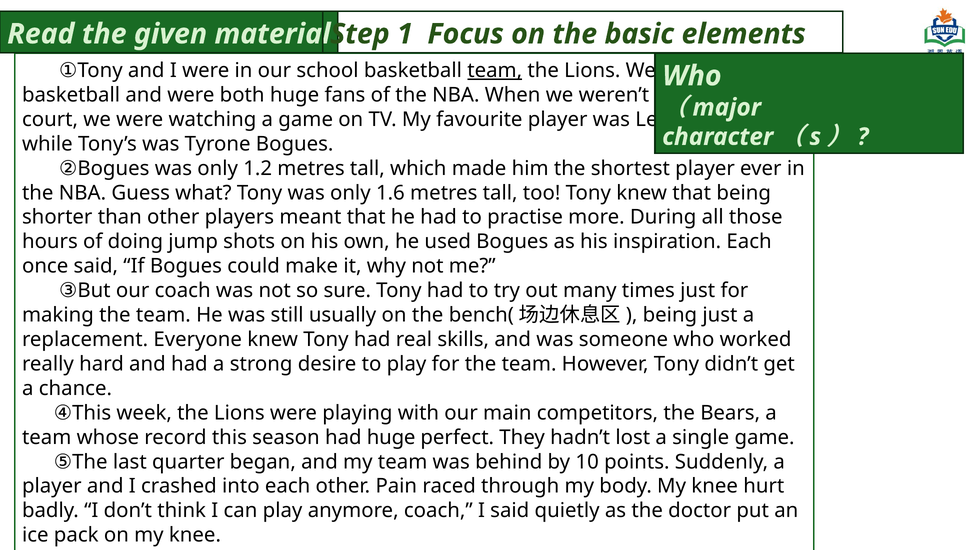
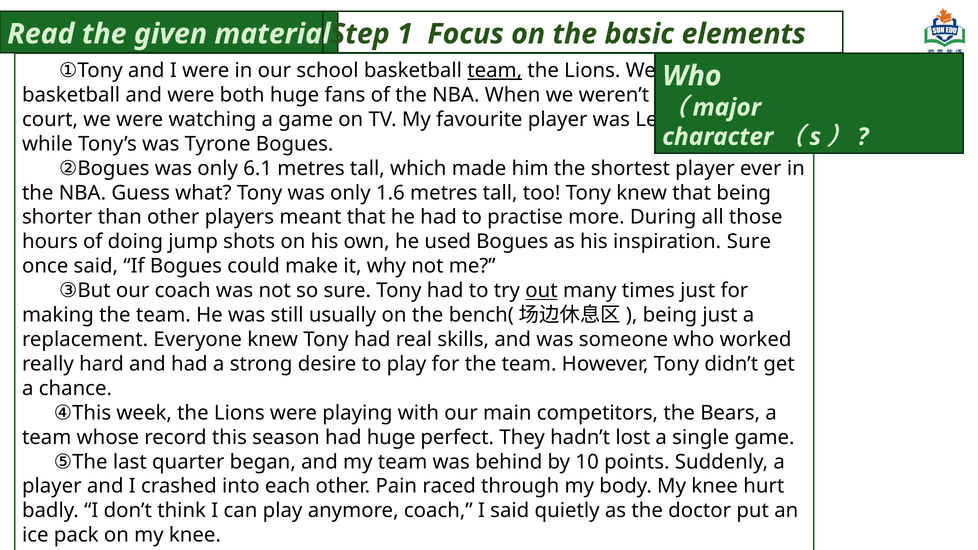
1.2: 1.2 -> 6.1 (258, 168)
inspiration Each: Each -> Sure (749, 242)
out underline: none -> present (542, 291)
